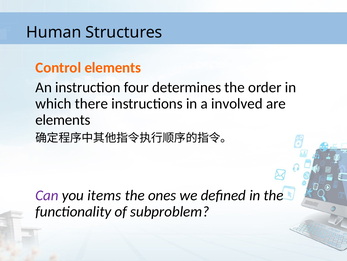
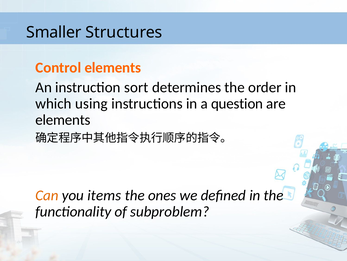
Human: Human -> Smaller (54, 32)
four: four -> sort (136, 87)
there: there -> using (91, 103)
involved: involved -> question (237, 103)
Can colour: purple -> orange (47, 195)
